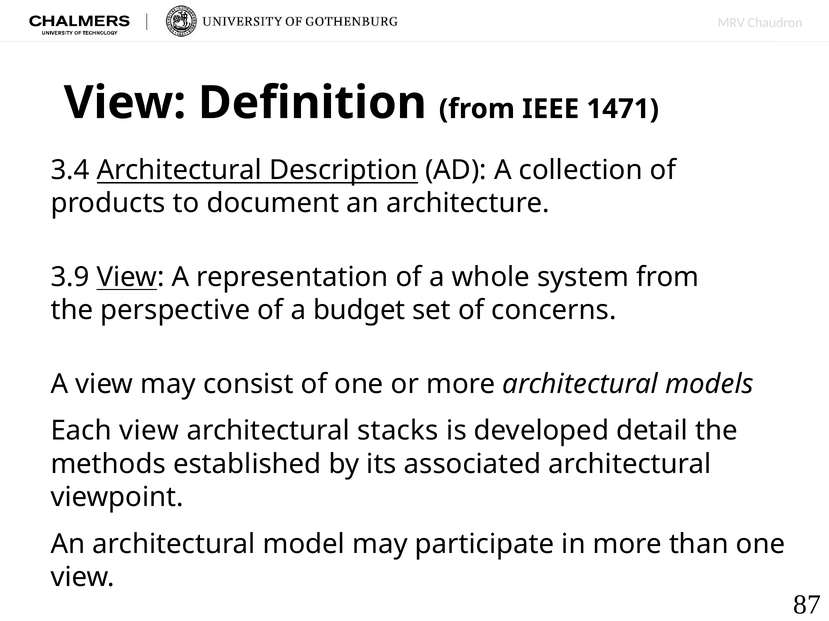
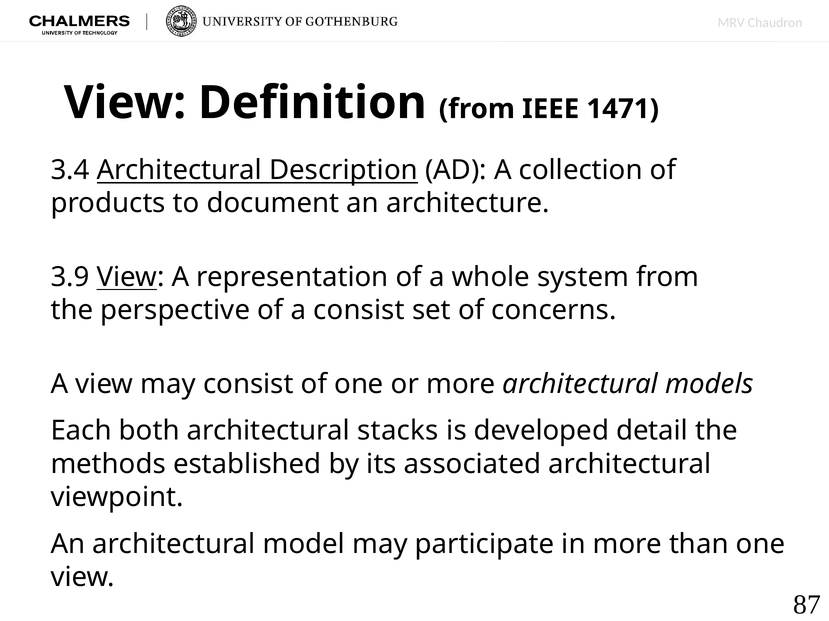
a budget: budget -> consist (359, 310)
Each view: view -> both (149, 431)
